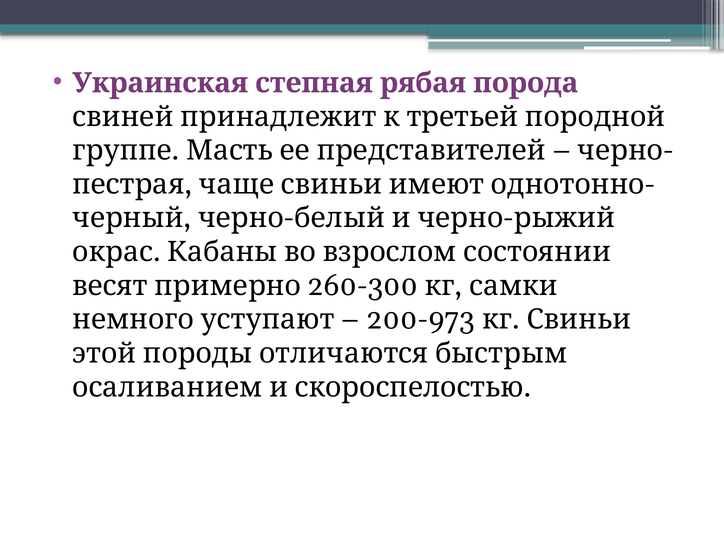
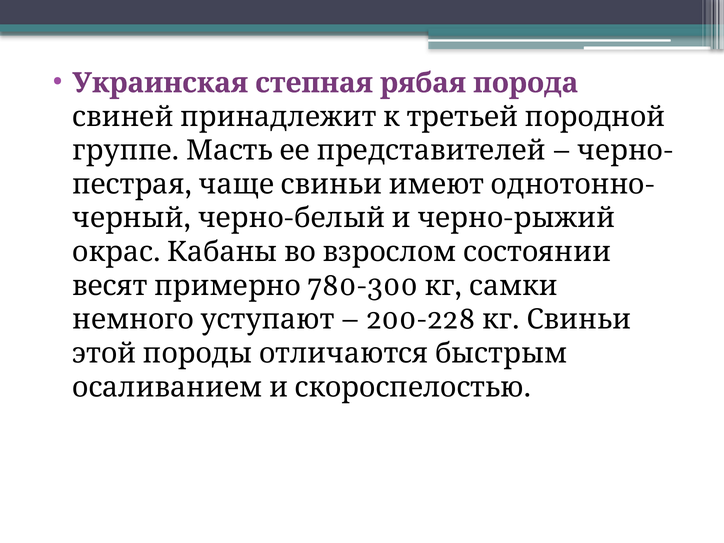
260-300: 260-300 -> 780-300 (363, 286)
200-973: 200-973 -> 200-228 (421, 320)
